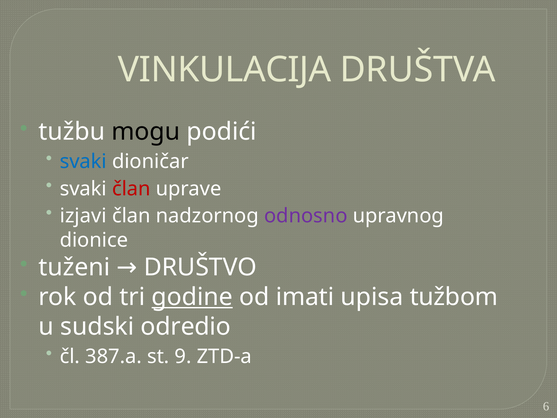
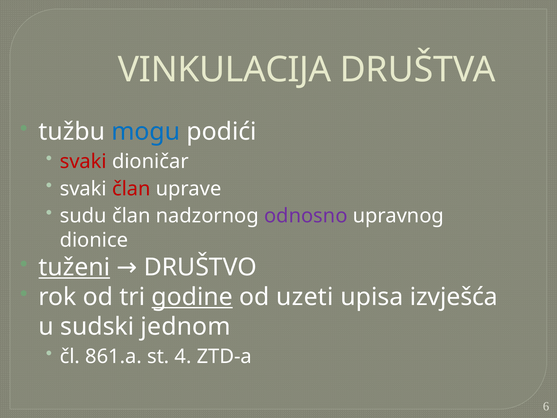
mogu colour: black -> blue (146, 132)
svaki colour: blue -> red (83, 161)
izjavi: izjavi -> sudu (83, 216)
tuženi underline: none -> present (74, 267)
imati: imati -> uzeti (305, 297)
tužbom: tužbom -> izvješća (454, 297)
odredio: odredio -> jednom (186, 327)
387.a: 387.a -> 861.a (114, 356)
9: 9 -> 4 (183, 356)
